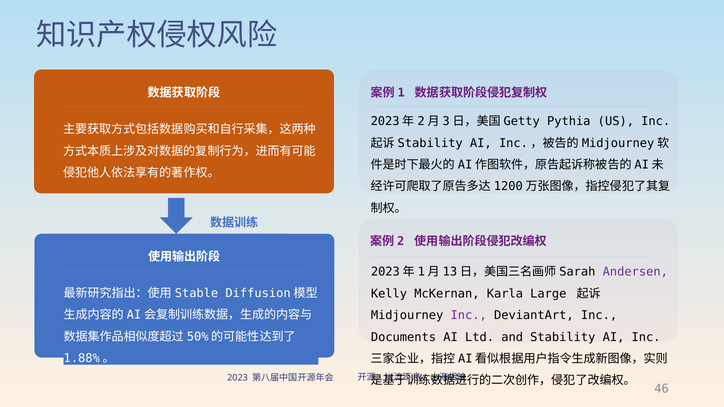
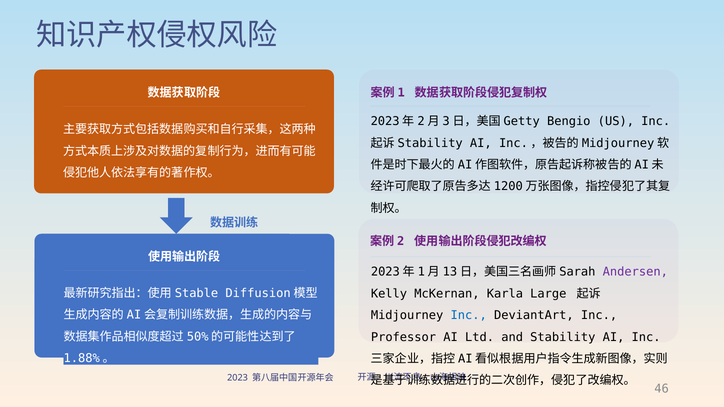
Pythia: Pythia -> Bengio (569, 122)
Inc colour: purple -> blue (469, 316)
Documents: Documents -> Professor (403, 337)
